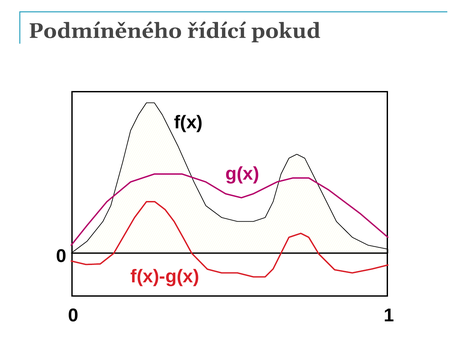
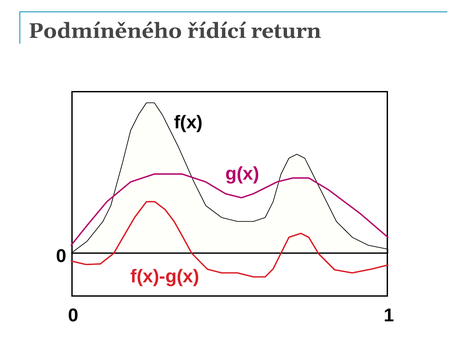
pokud: pokud -> return (286, 31)
